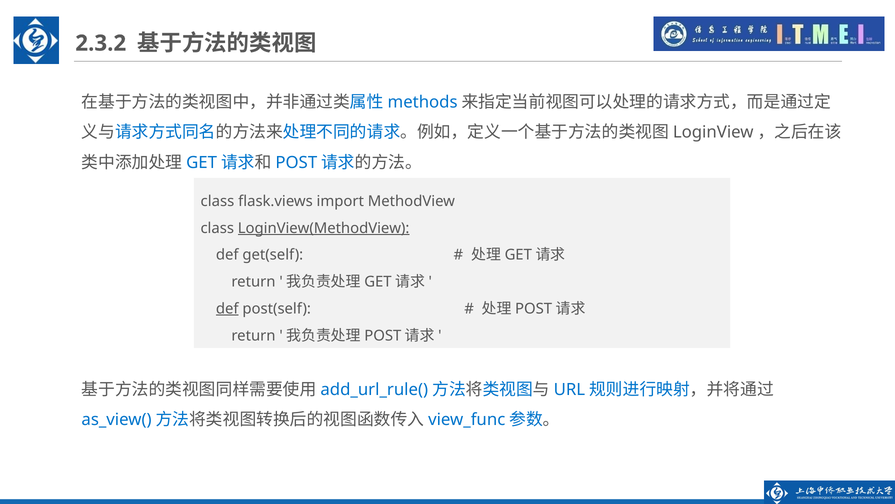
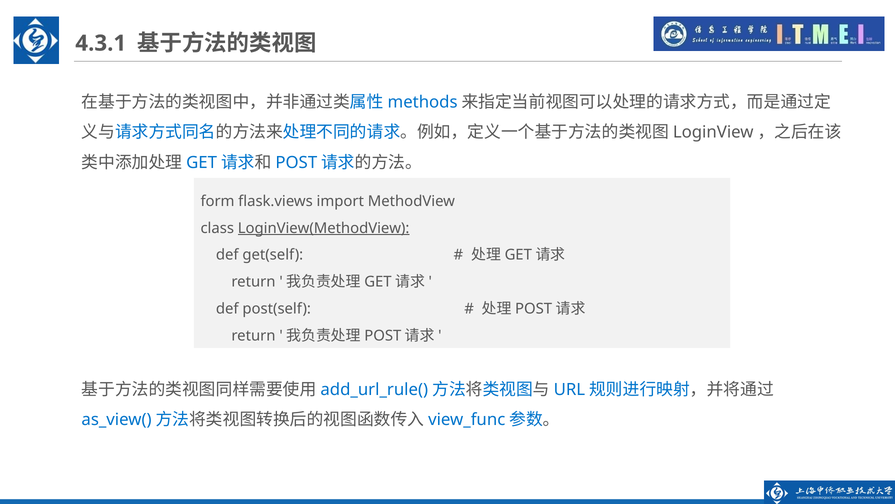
2.3.2: 2.3.2 -> 4.3.1 (101, 43)
class: class -> form (218, 201)
def underline: present -> none (227, 308)
